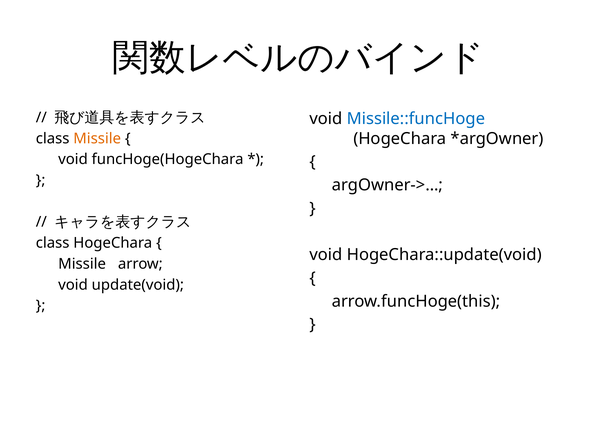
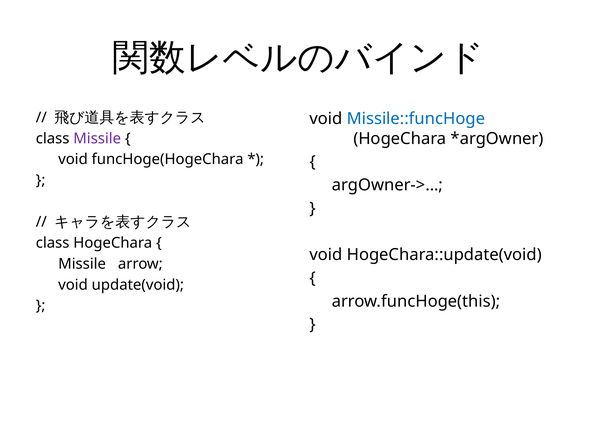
Missile colour: orange -> purple (97, 138)
